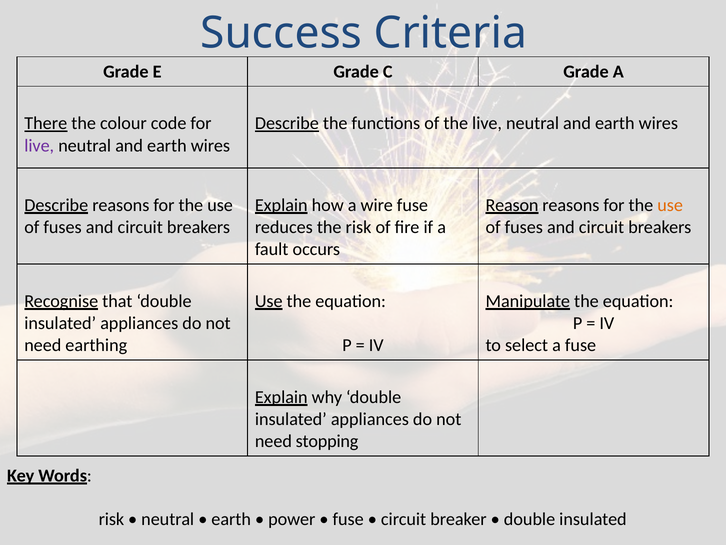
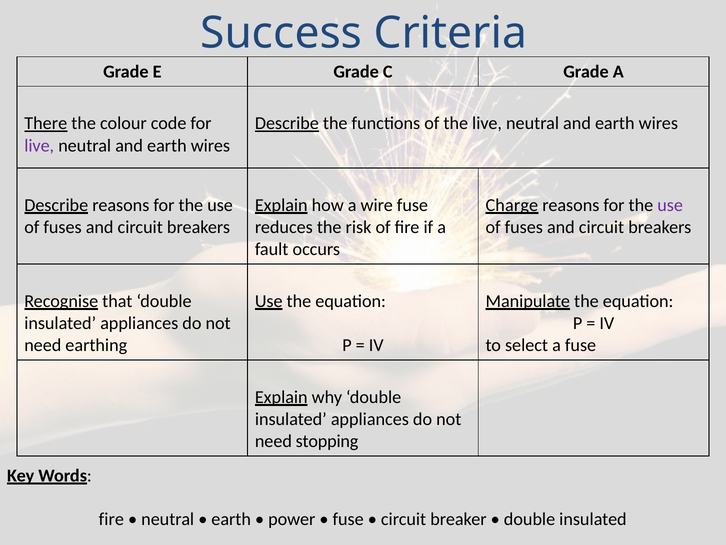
Reason: Reason -> Charge (512, 205)
use colour: orange -> purple (670, 205)
risk: risk -> fire (111, 519)
